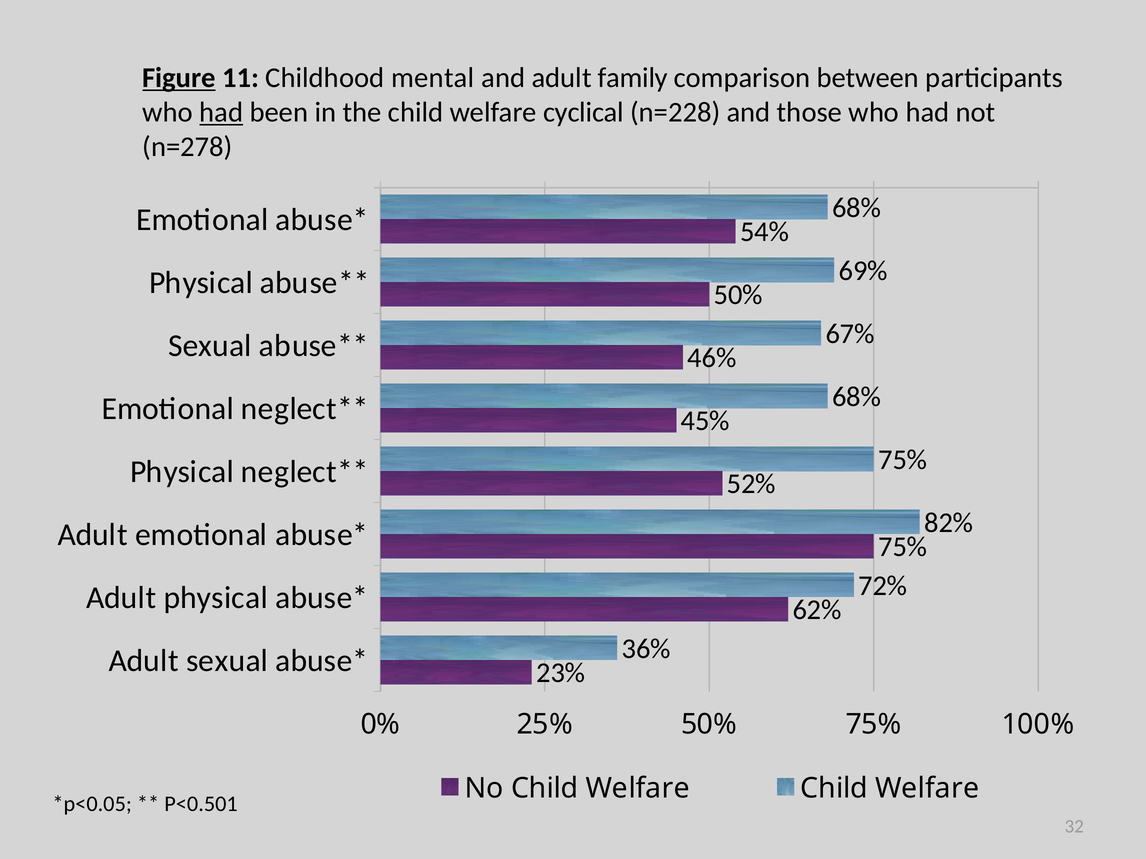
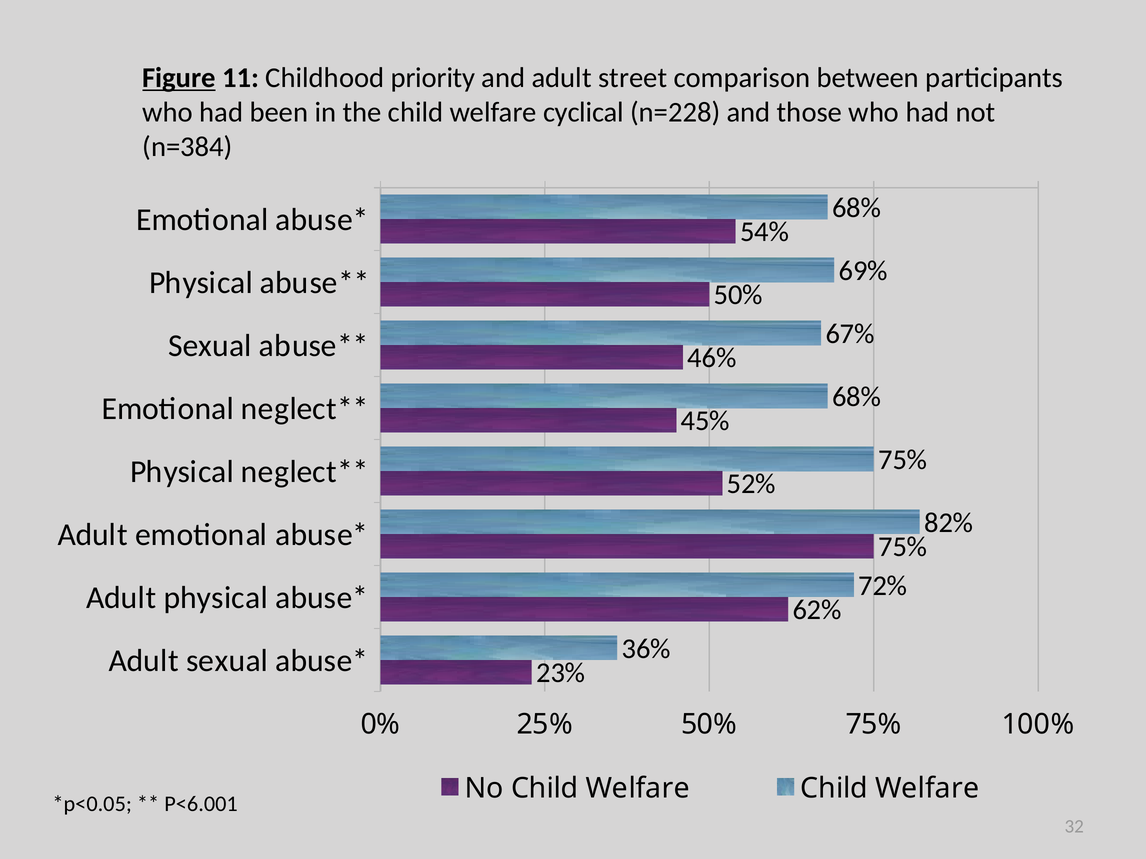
mental: mental -> priority (433, 78)
family: family -> street (633, 78)
had underline: present -> none (221, 112)
n=278: n=278 -> n=384 (188, 147)
P<0.501: P<0.501 -> P<6.001 (201, 804)
